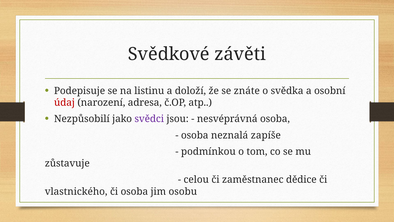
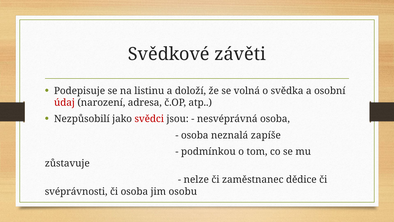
znáte: znáte -> volná (247, 91)
svědci colour: purple -> red (149, 119)
celou: celou -> nelze (196, 179)
vlastnického: vlastnického -> svéprávnosti (76, 191)
